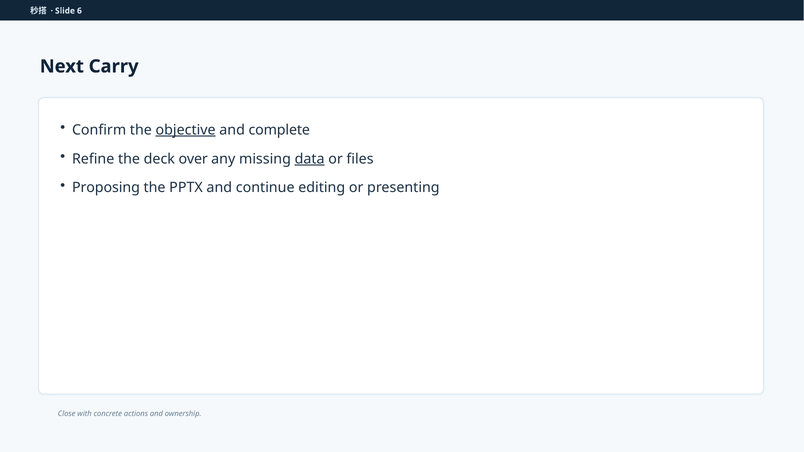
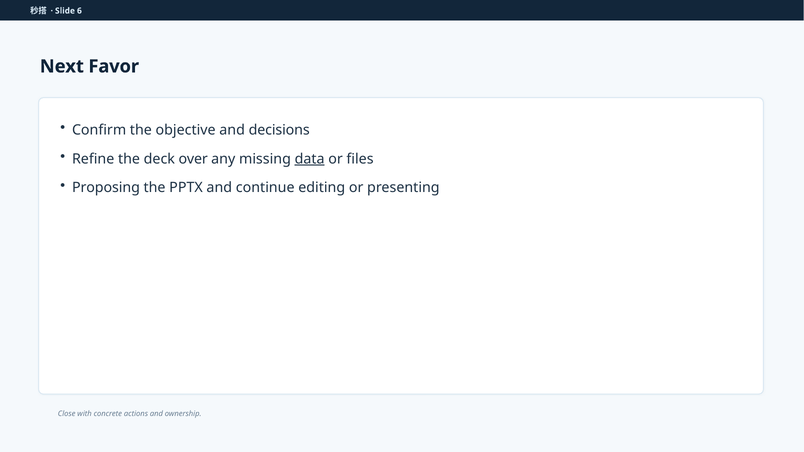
Carry: Carry -> Favor (114, 66)
objective underline: present -> none (186, 130)
complete: complete -> decisions (279, 130)
